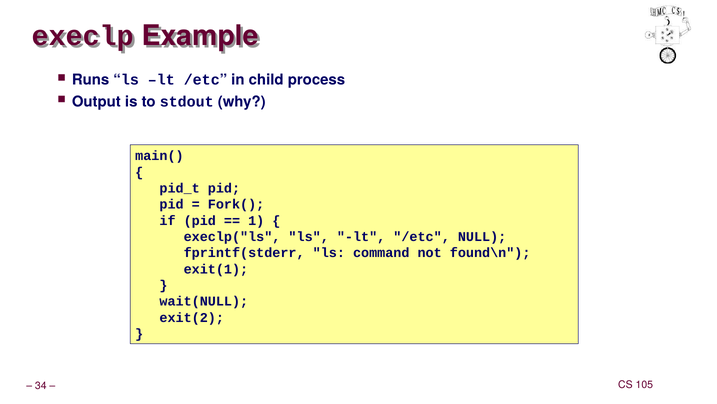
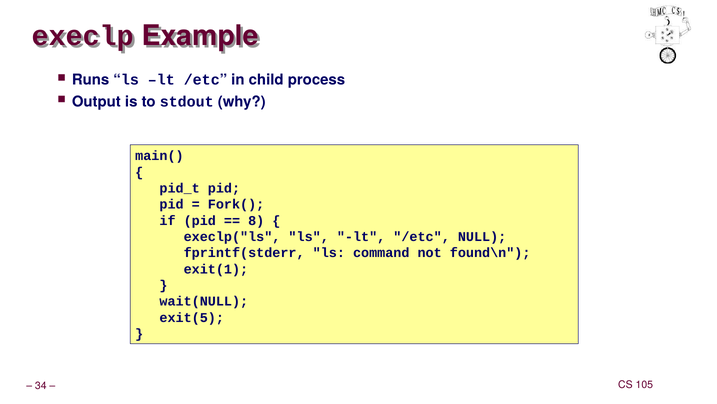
1: 1 -> 8 (256, 220)
exit(2: exit(2 -> exit(5 (192, 317)
